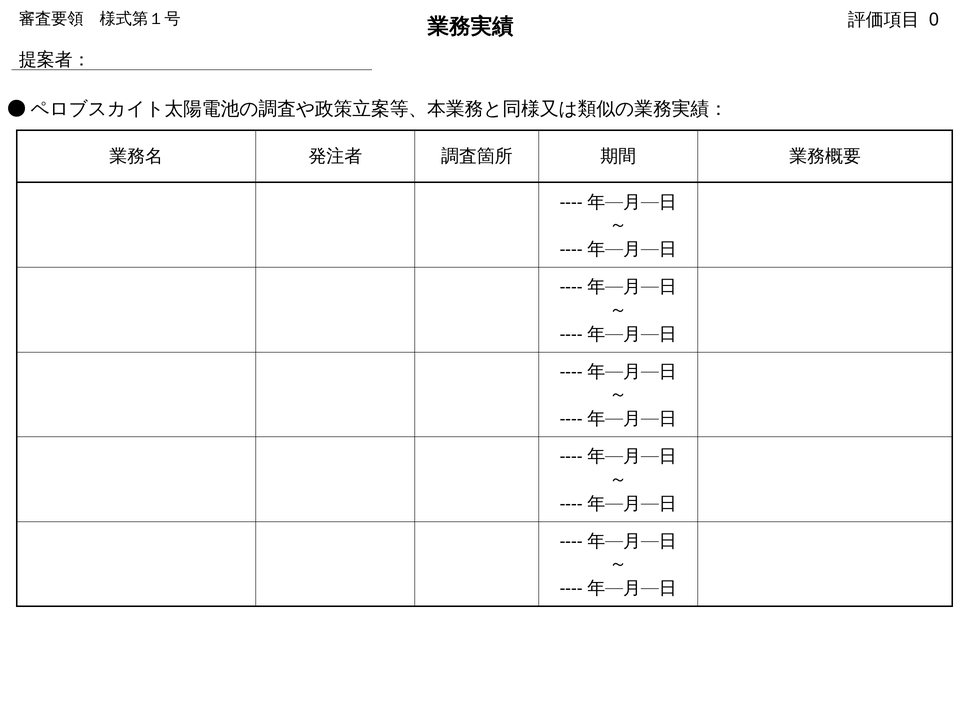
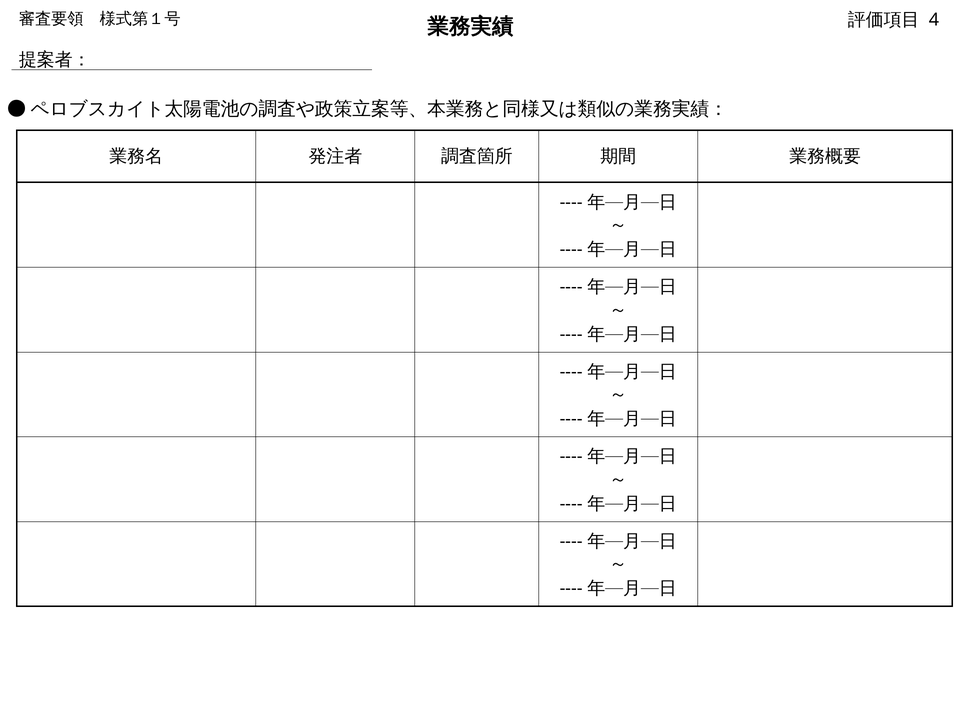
0: 0 -> 4 (934, 20)
